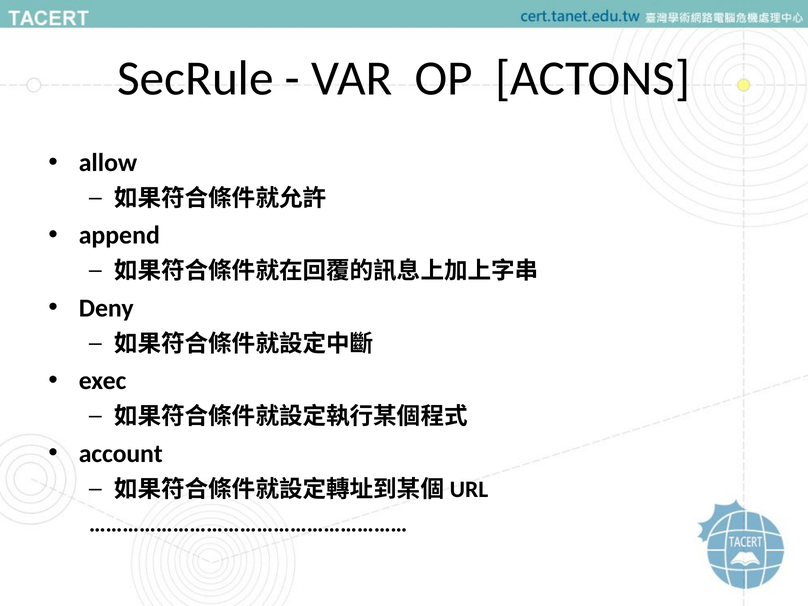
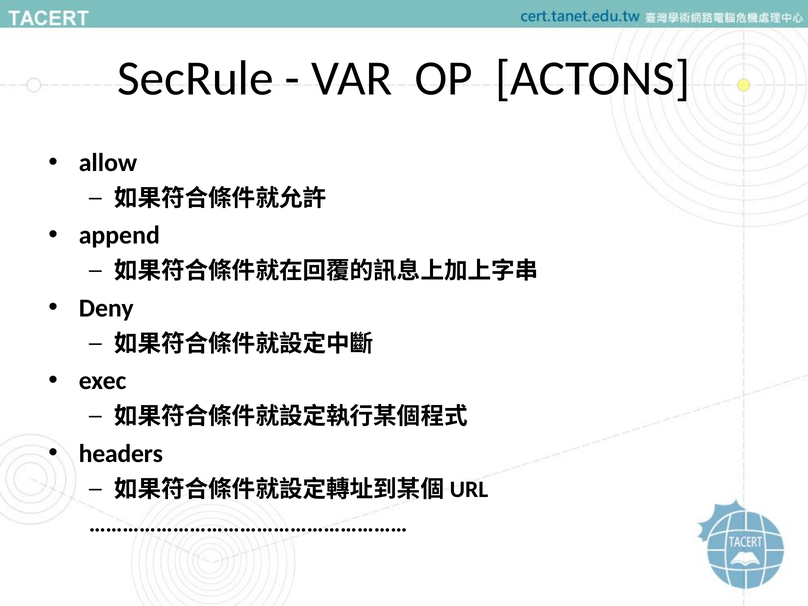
account: account -> headers (121, 454)
